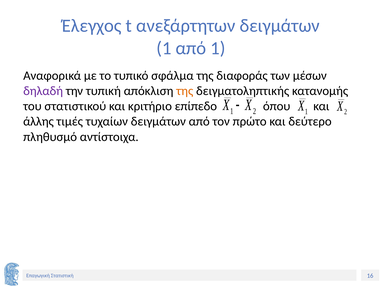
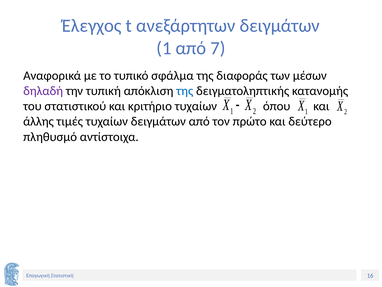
από 1: 1 -> 7 (218, 48)
της colour: orange -> blue (185, 91)
κριτήριο επίπεδο: επίπεδο -> τυχαίων (196, 106)
